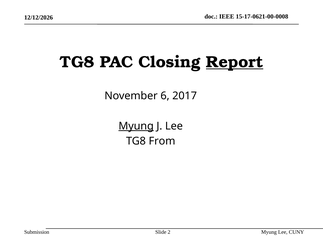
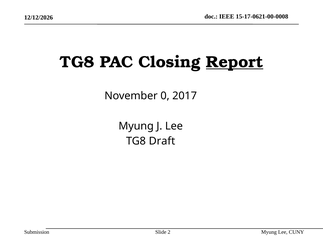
6: 6 -> 0 (165, 96)
Myung underline: present -> none (136, 126)
From: From -> Draft (162, 141)
